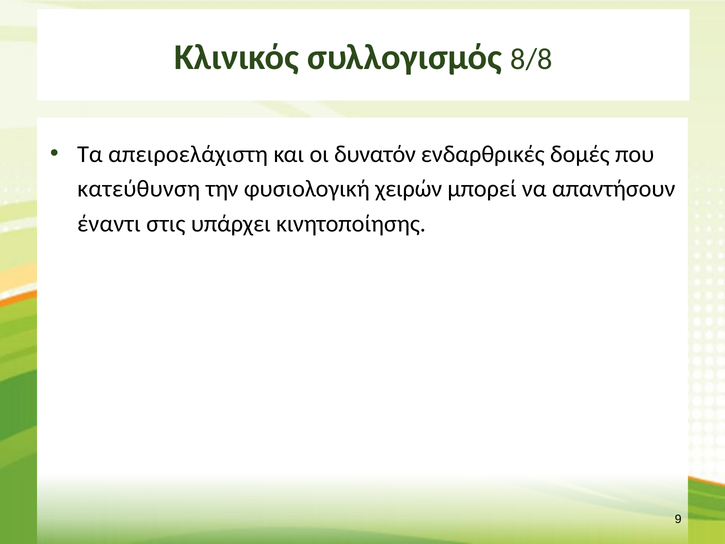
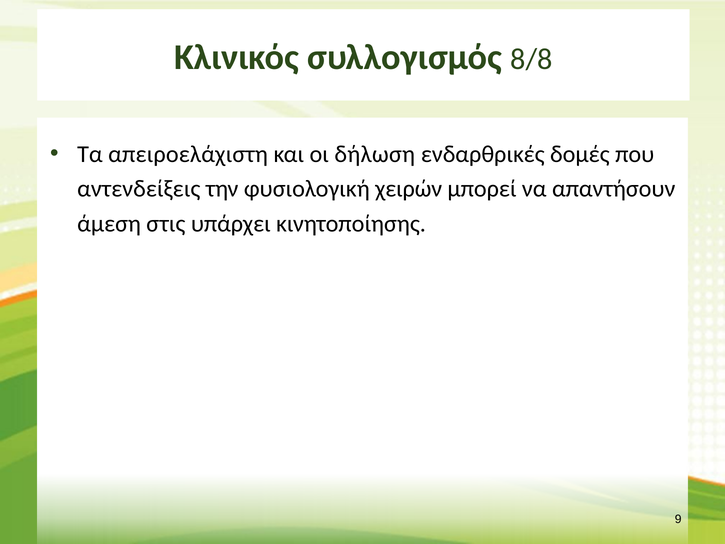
δυνατόν: δυνατόν -> δήλωση (375, 154)
κατεύθυνση: κατεύθυνση -> αντενδείξεις (139, 189)
έναντι: έναντι -> άμεση (109, 224)
